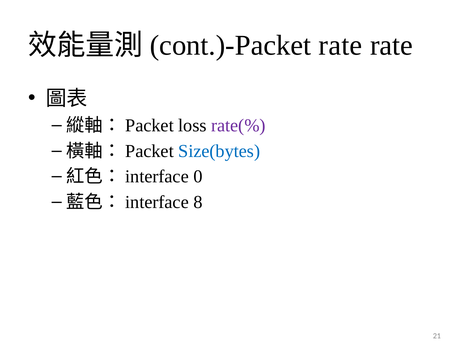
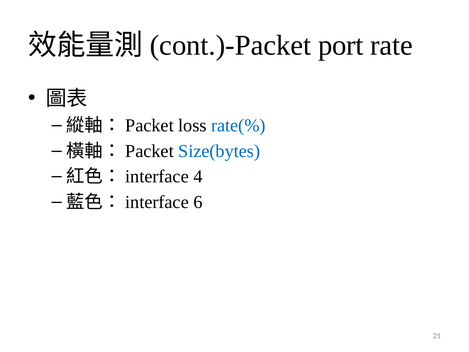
rate: rate -> port (341, 45)
rate(% colour: purple -> blue (238, 125)
0: 0 -> 4 (198, 176)
8: 8 -> 6 (198, 202)
